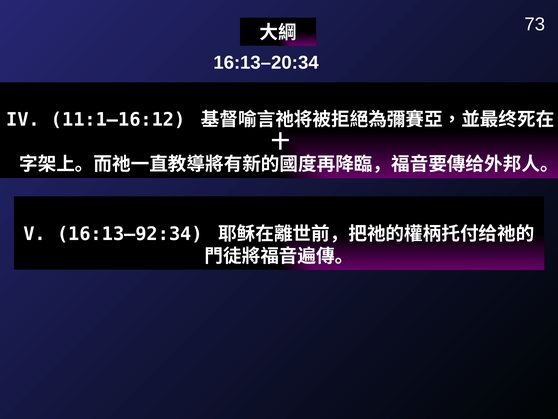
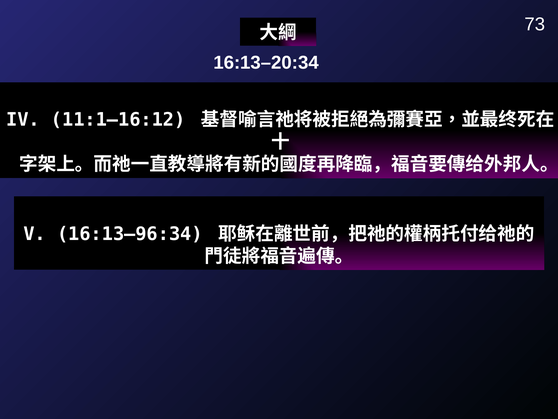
16:13–92:34: 16:13–92:34 -> 16:13–96:34 (130, 234)
